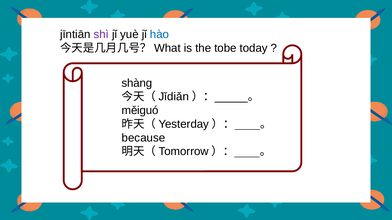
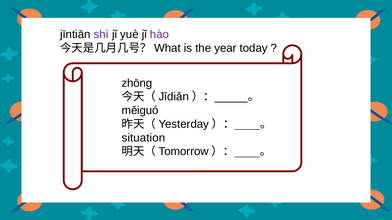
hào colour: blue -> purple (160, 34)
tobe: tobe -> year (225, 48)
shàng: shàng -> zhōng (137, 83)
because: because -> situation (143, 138)
